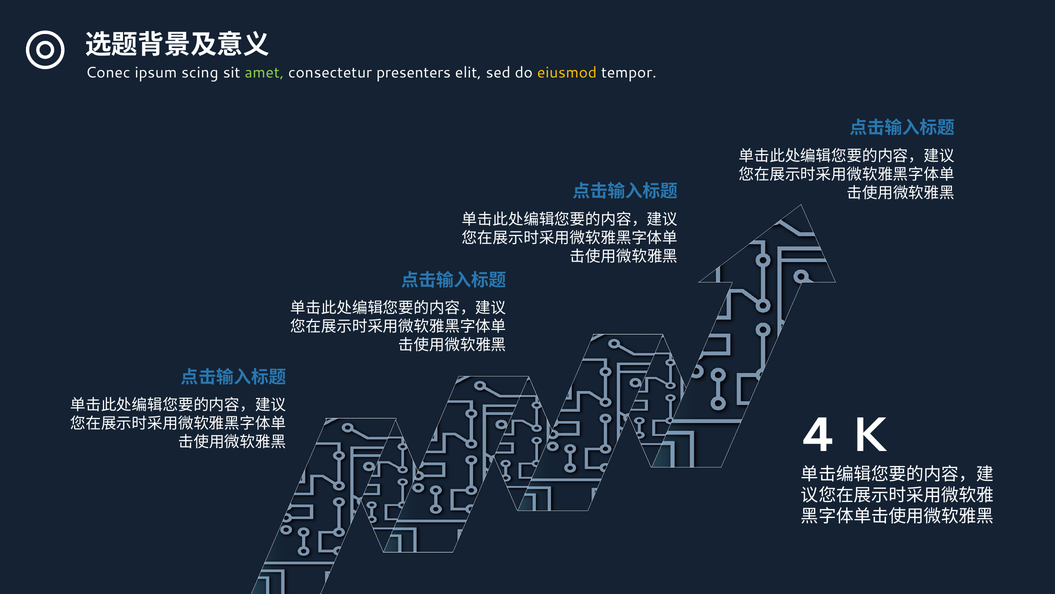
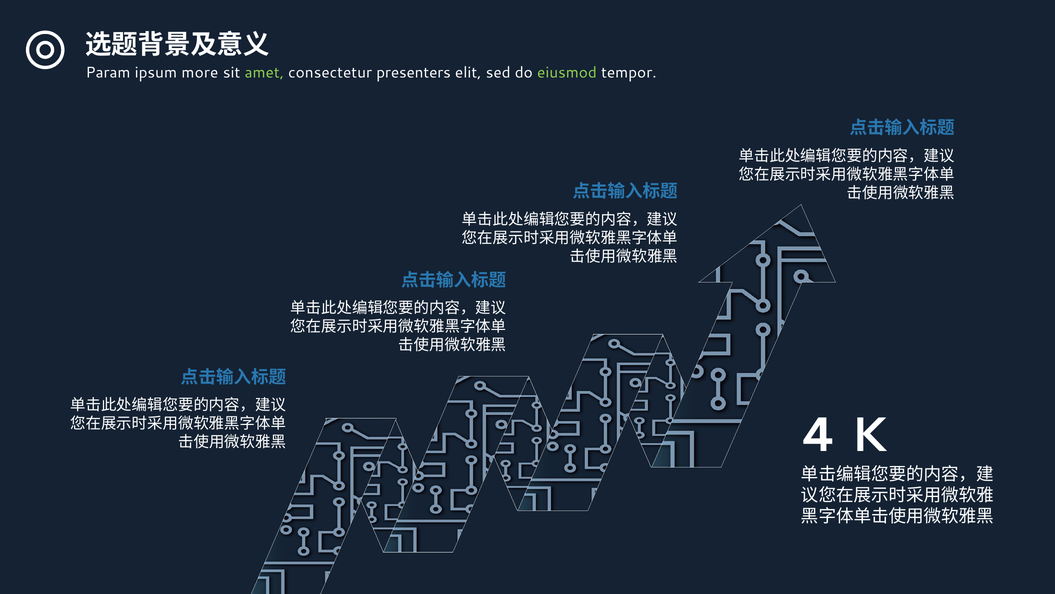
Conec: Conec -> Param (108, 73)
scing: scing -> more (200, 73)
eiusmod colour: yellow -> light green (567, 73)
